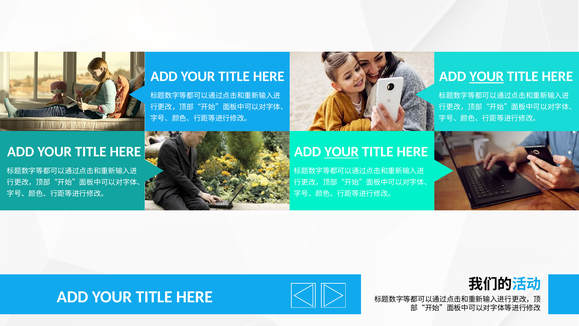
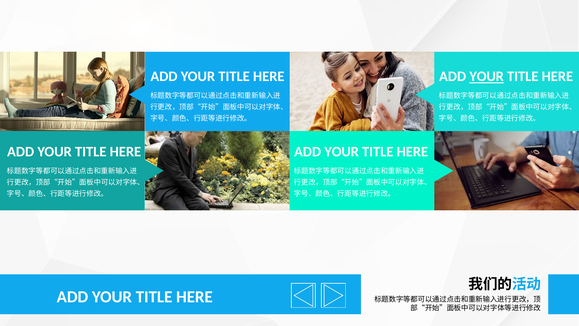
YOUR underline: present -> none (342, 152)
